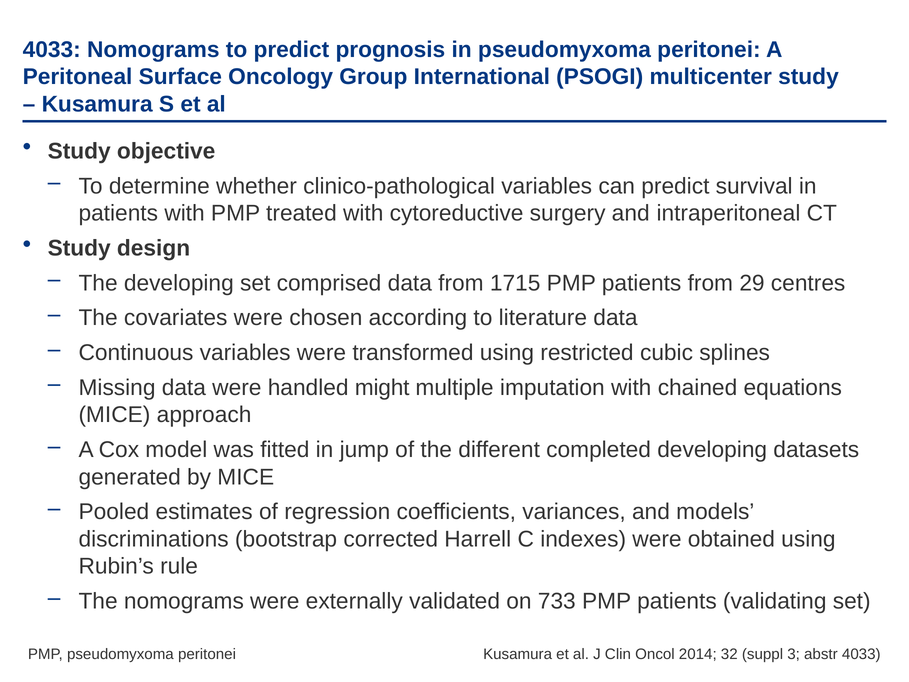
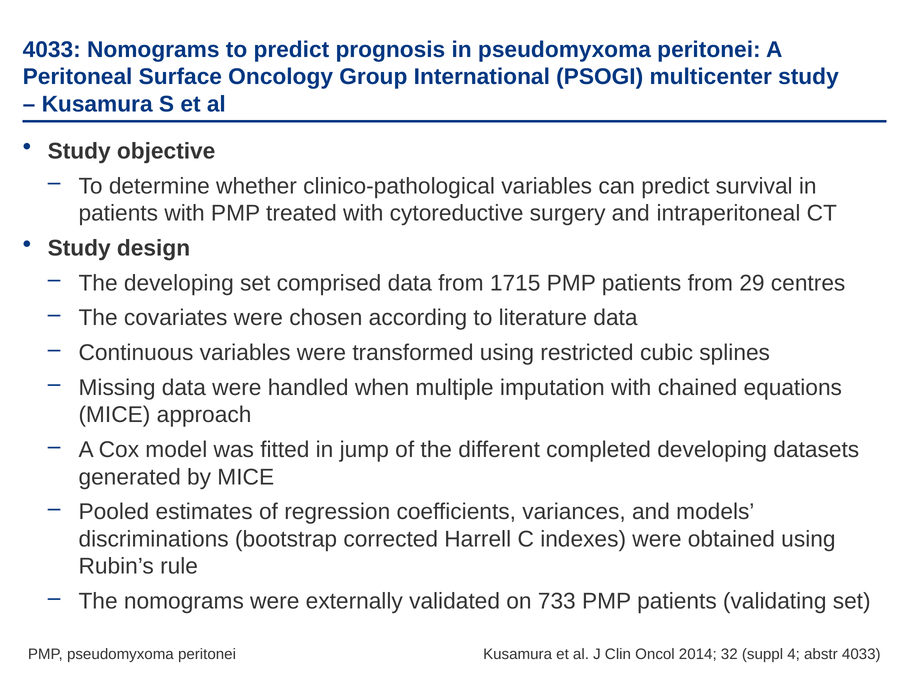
might: might -> when (382, 387)
3: 3 -> 4 (794, 654)
